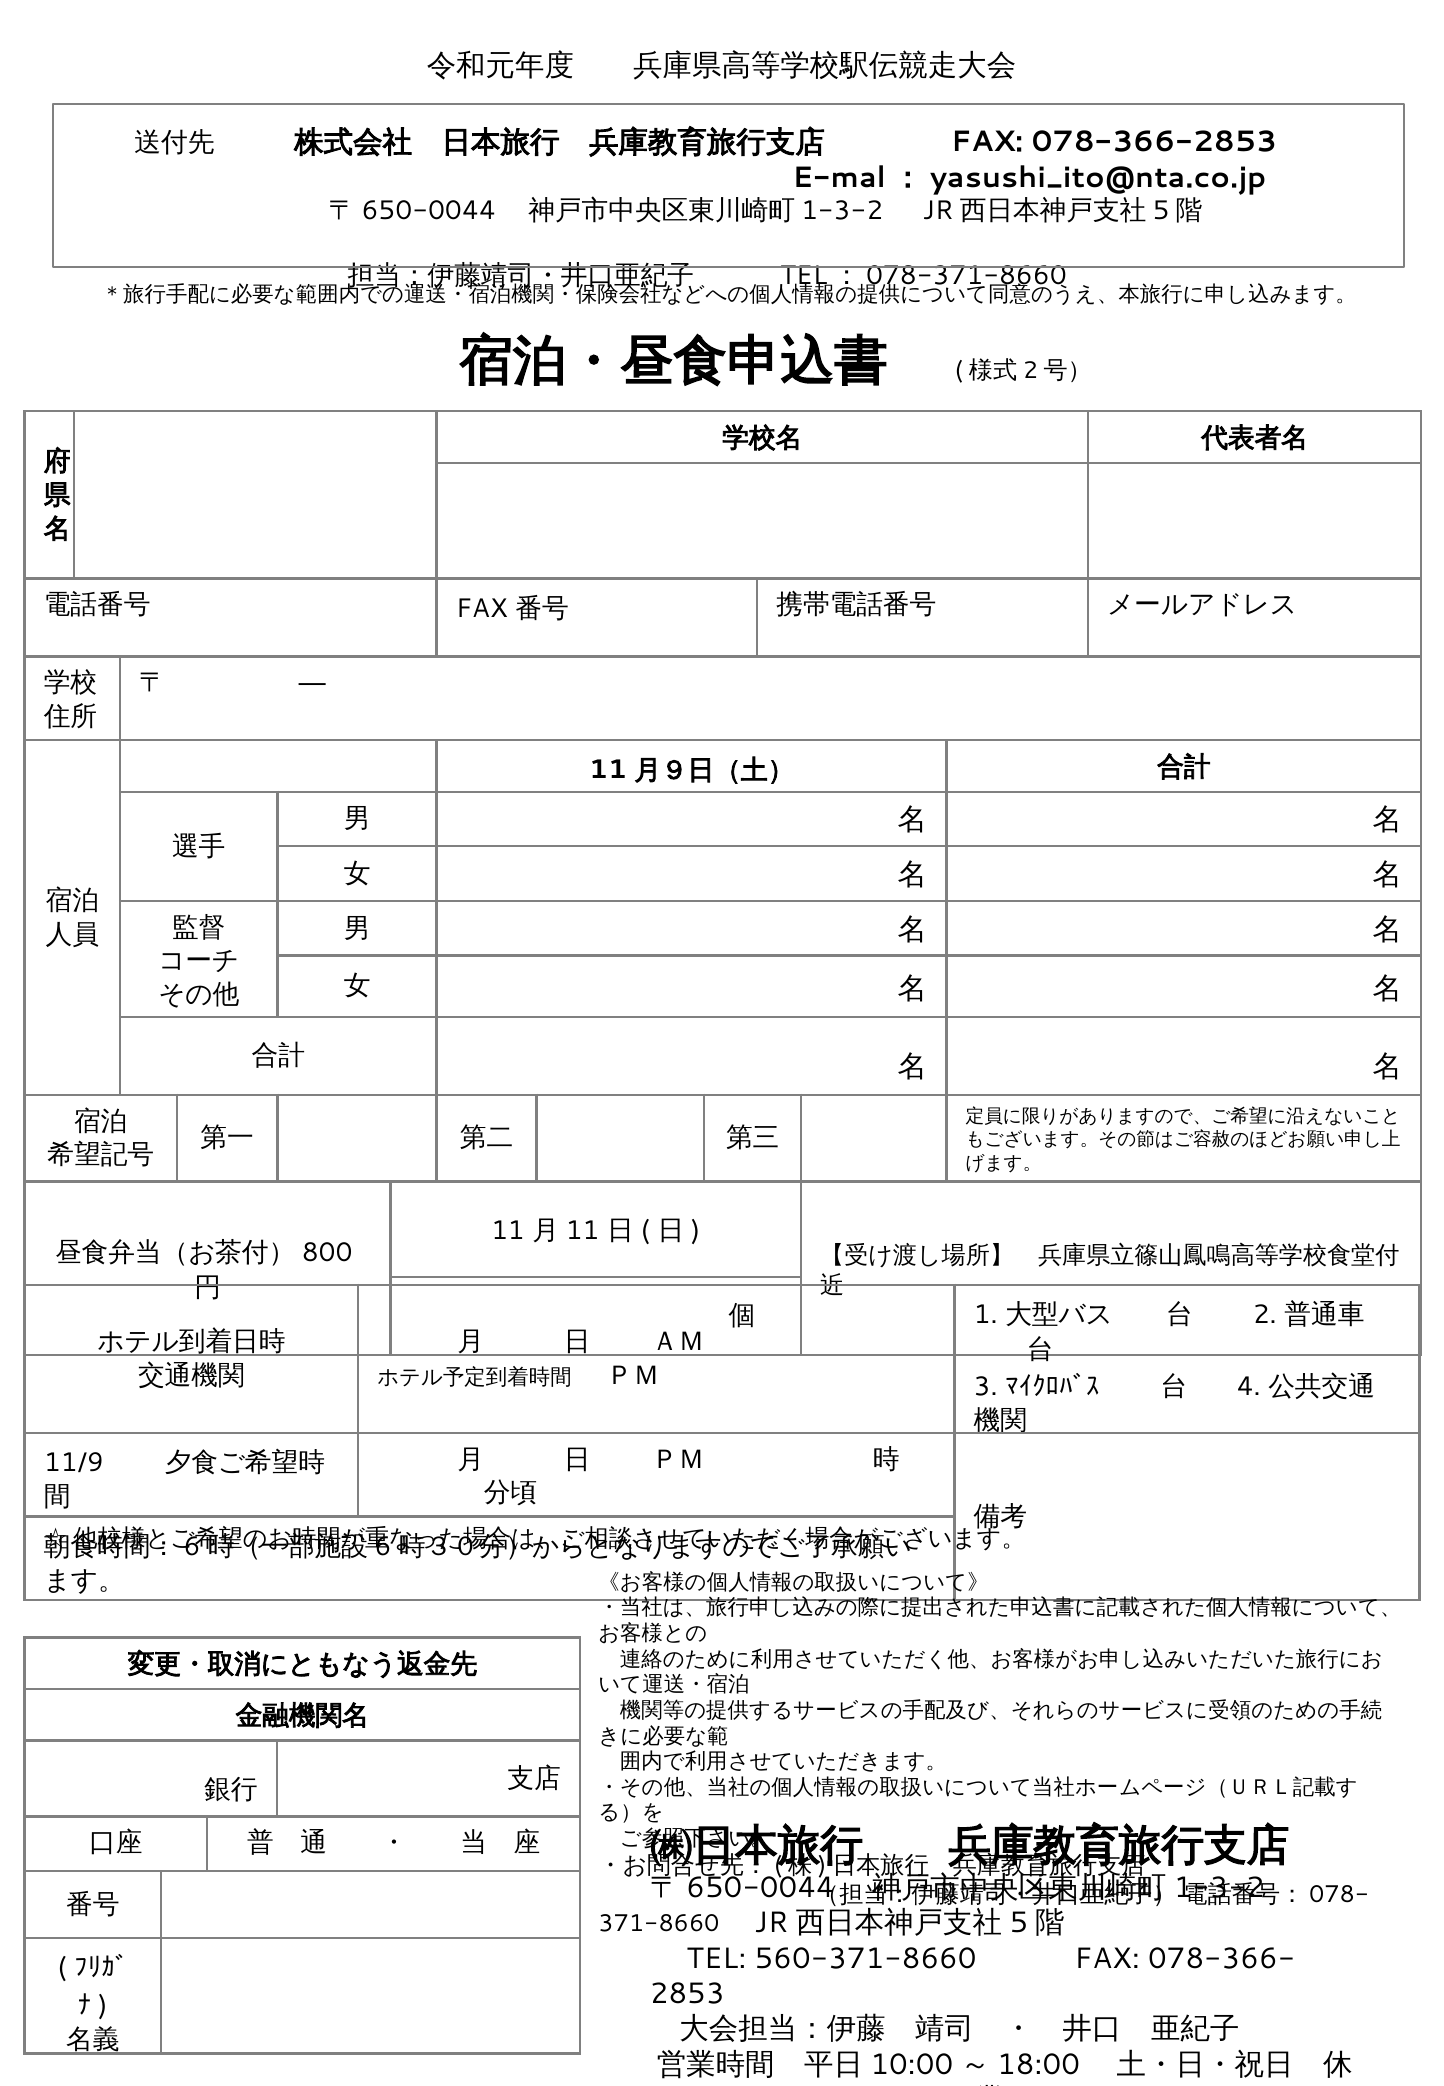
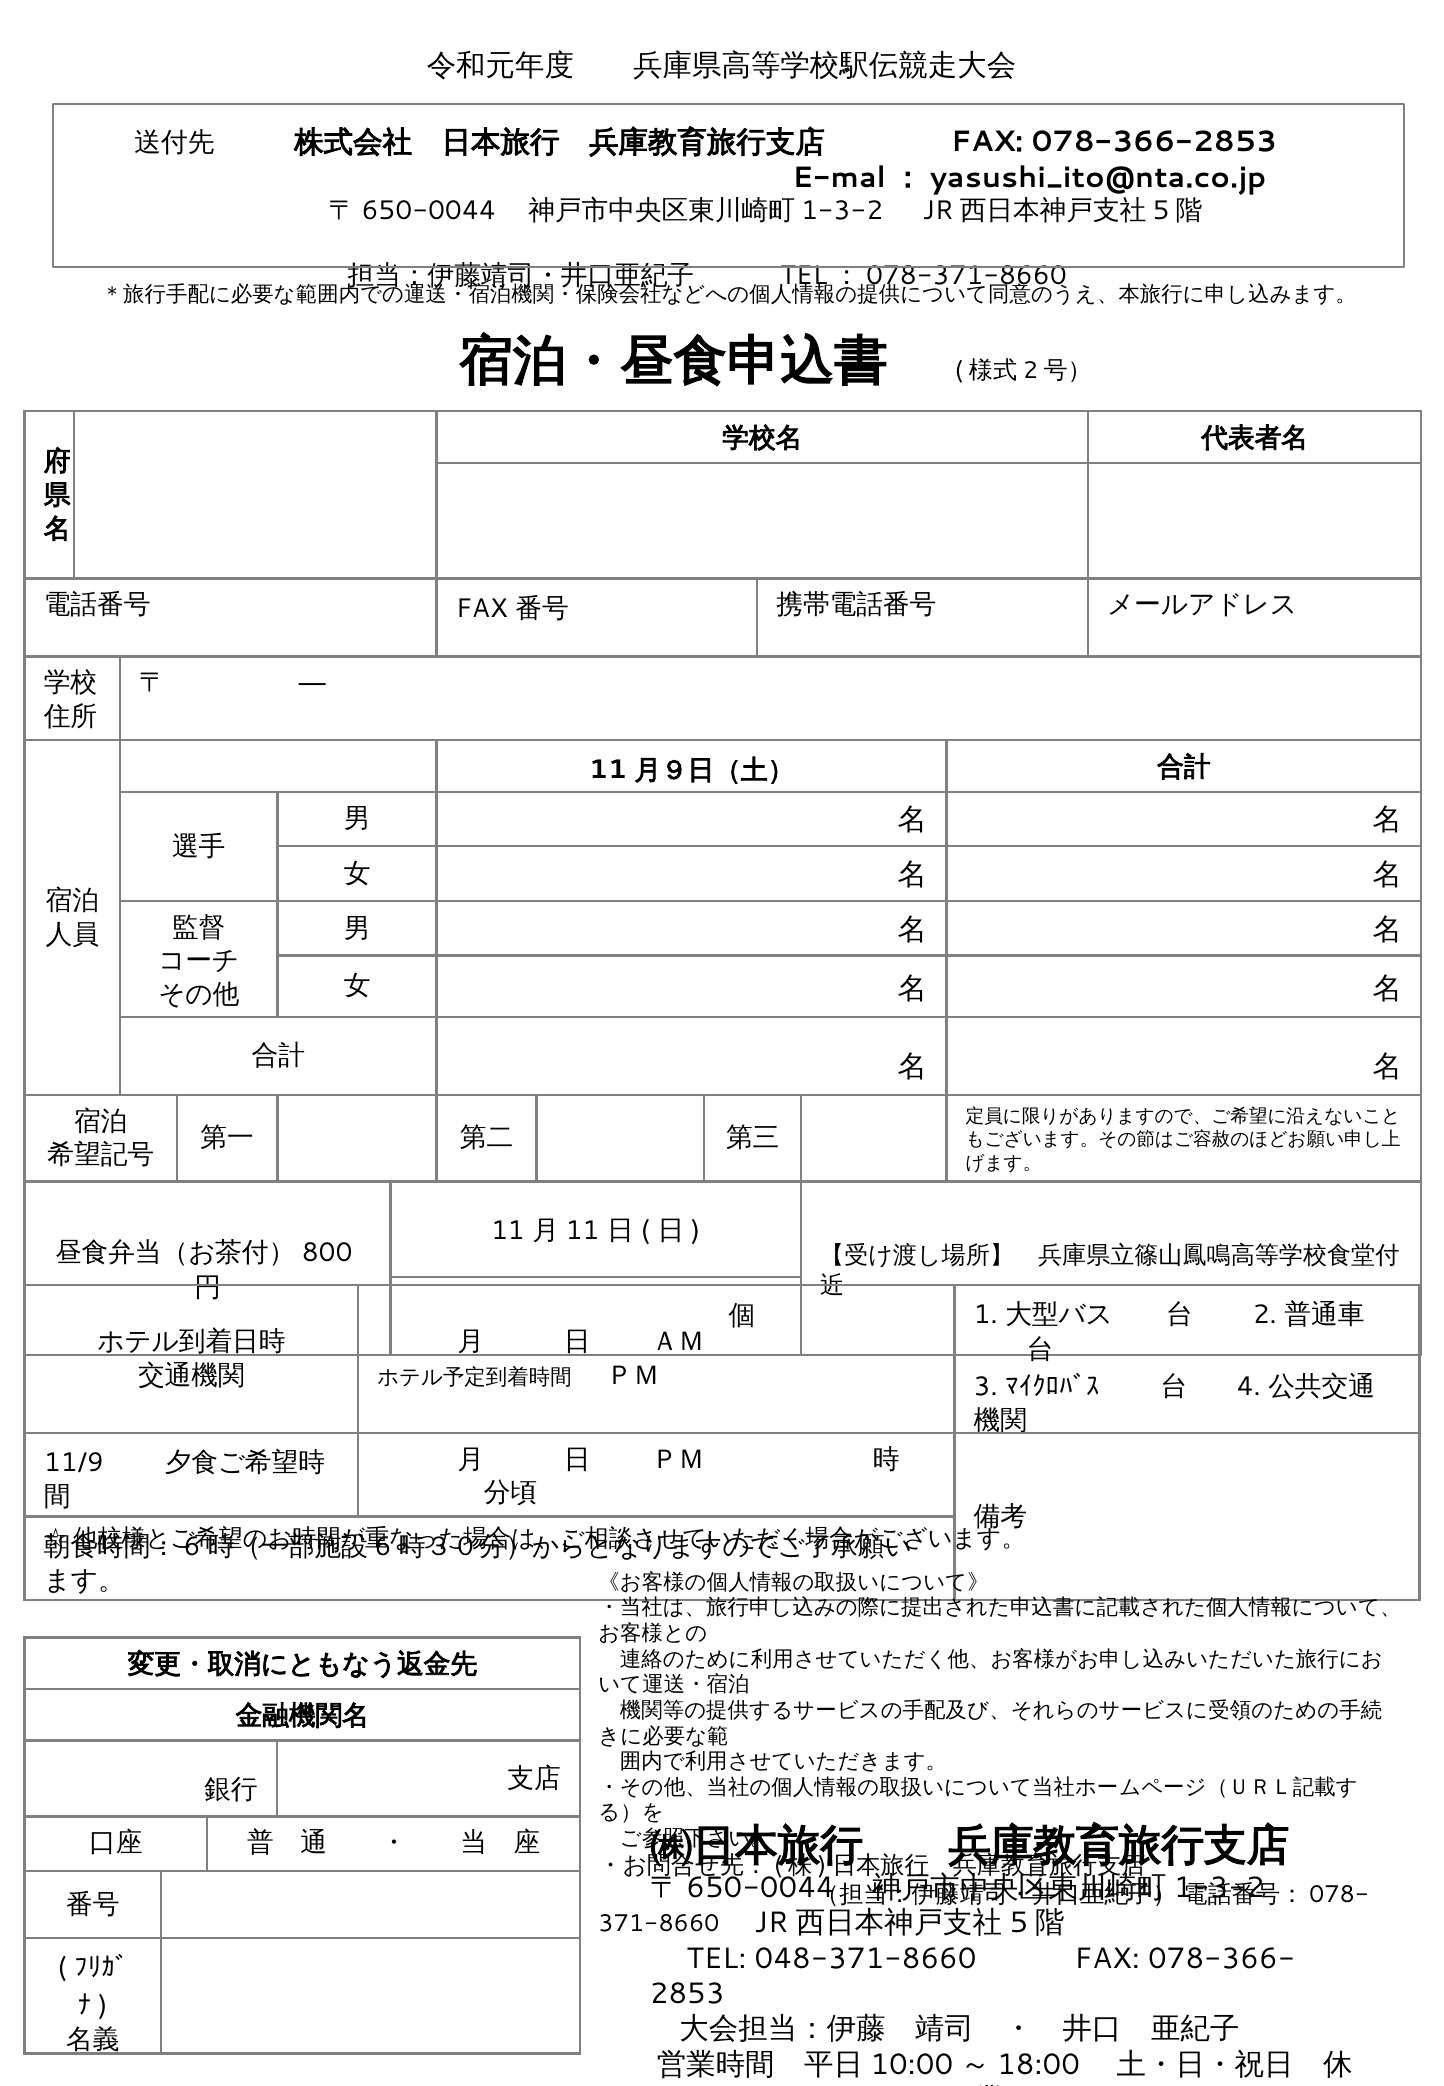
560-371-8660: 560-371-8660 -> 048-371-8660 (866, 1958)
